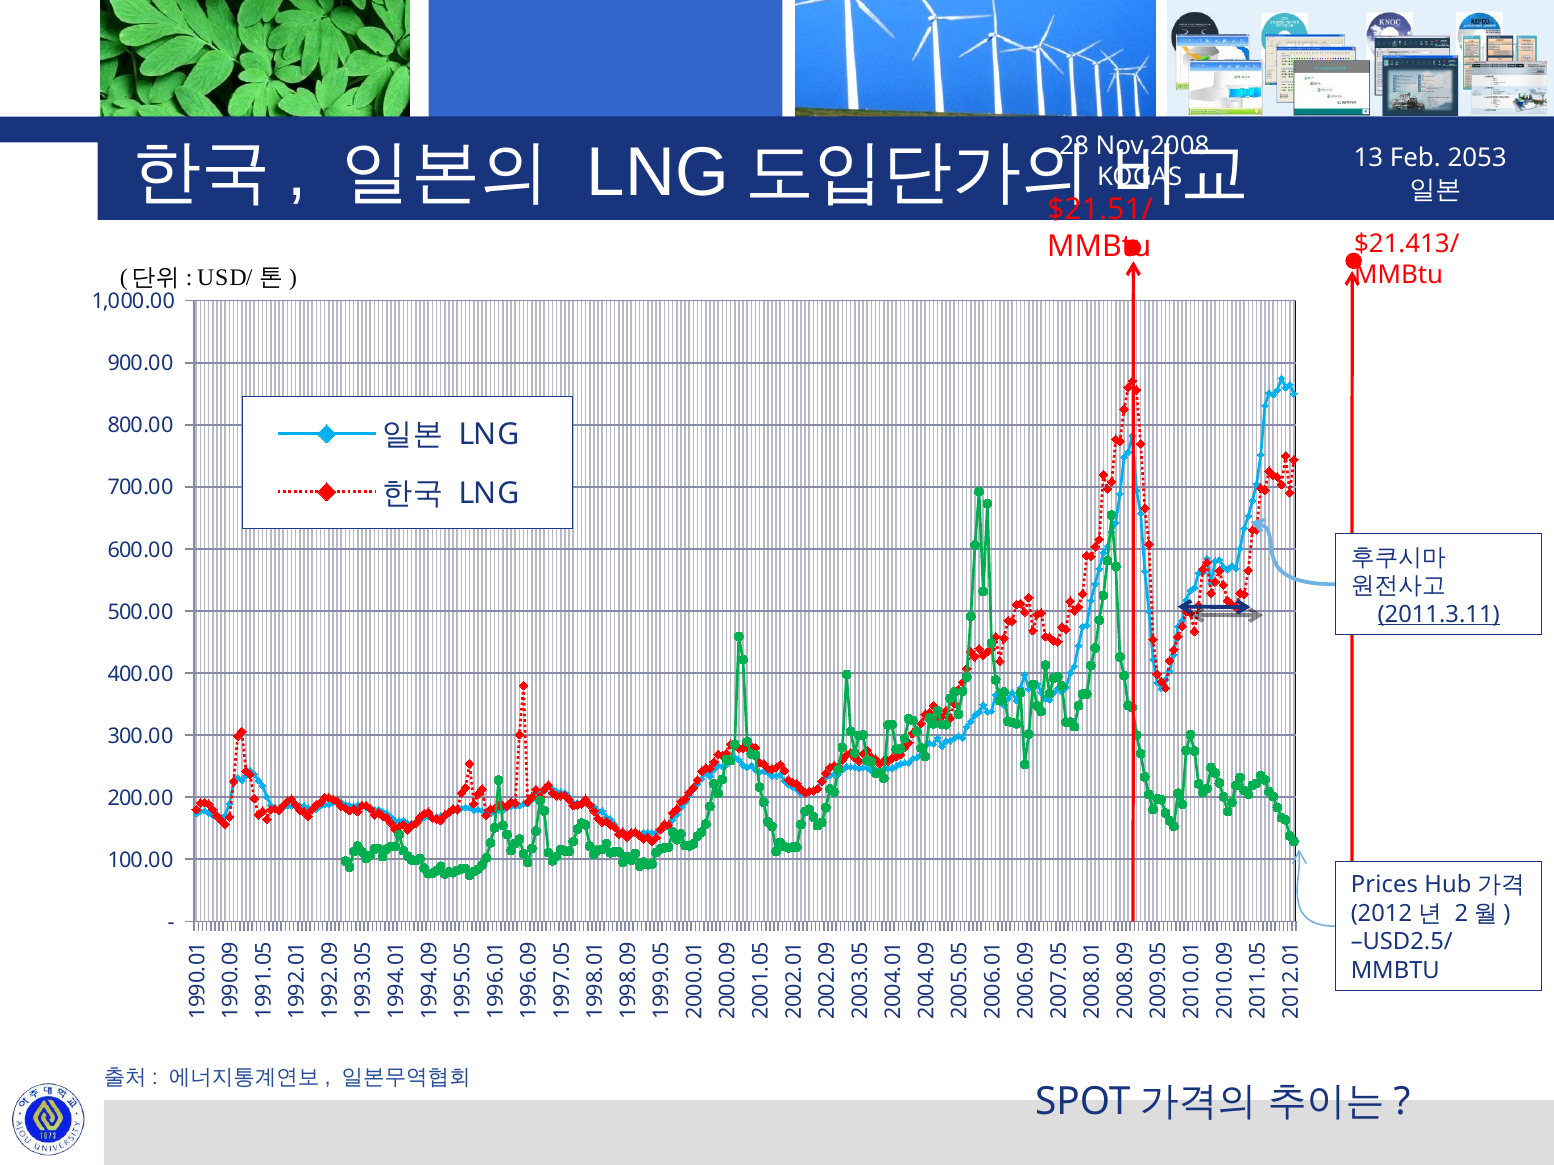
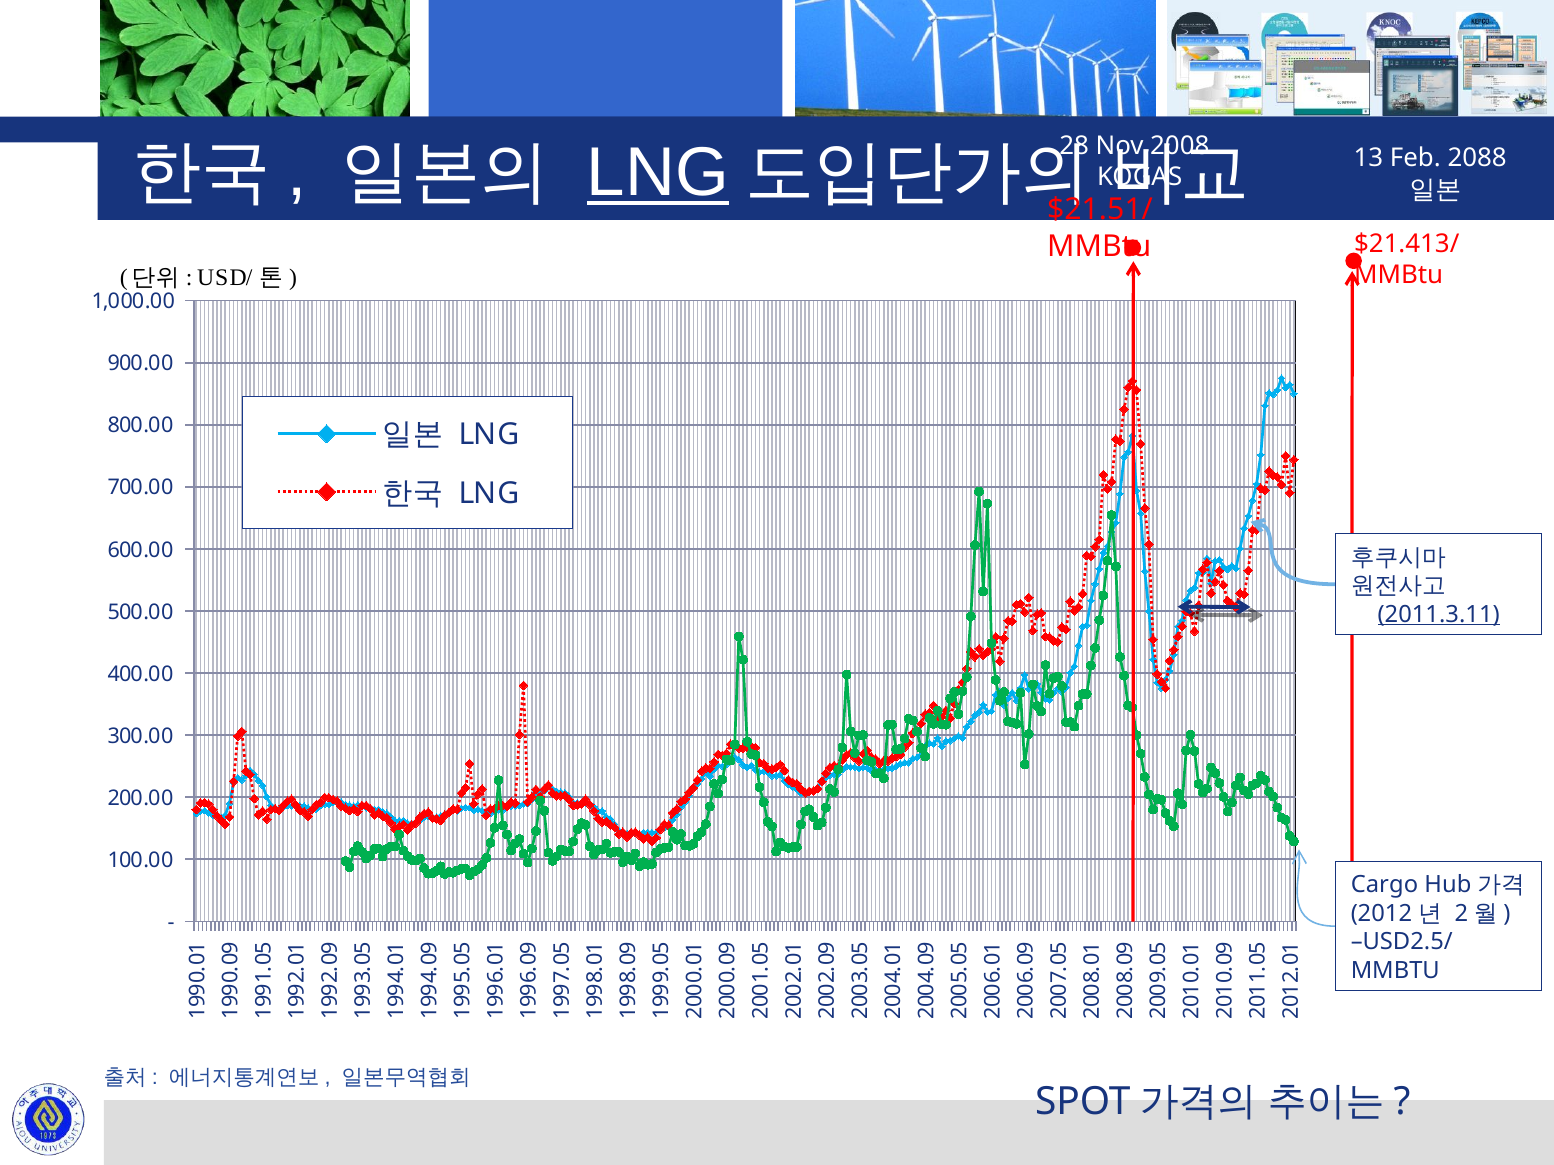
LNG underline: none -> present (658, 173)
2053: 2053 -> 2088 (1477, 158)
Prices: Prices -> Cargo (1384, 885)
